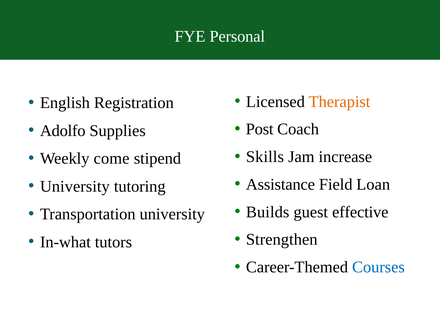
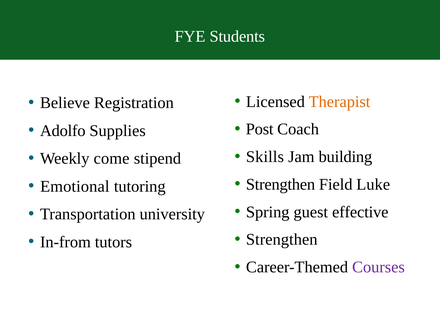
Personal: Personal -> Students (237, 36)
English: English -> Believe (65, 103)
increase: increase -> building (345, 157)
Assistance: Assistance -> Strengthen (281, 184)
Loan: Loan -> Luke (373, 184)
University: University -> Emotional (75, 186)
Builds: Builds -> Spring (268, 212)
In-what: In-what -> In-from (65, 242)
Courses colour: blue -> purple (378, 267)
